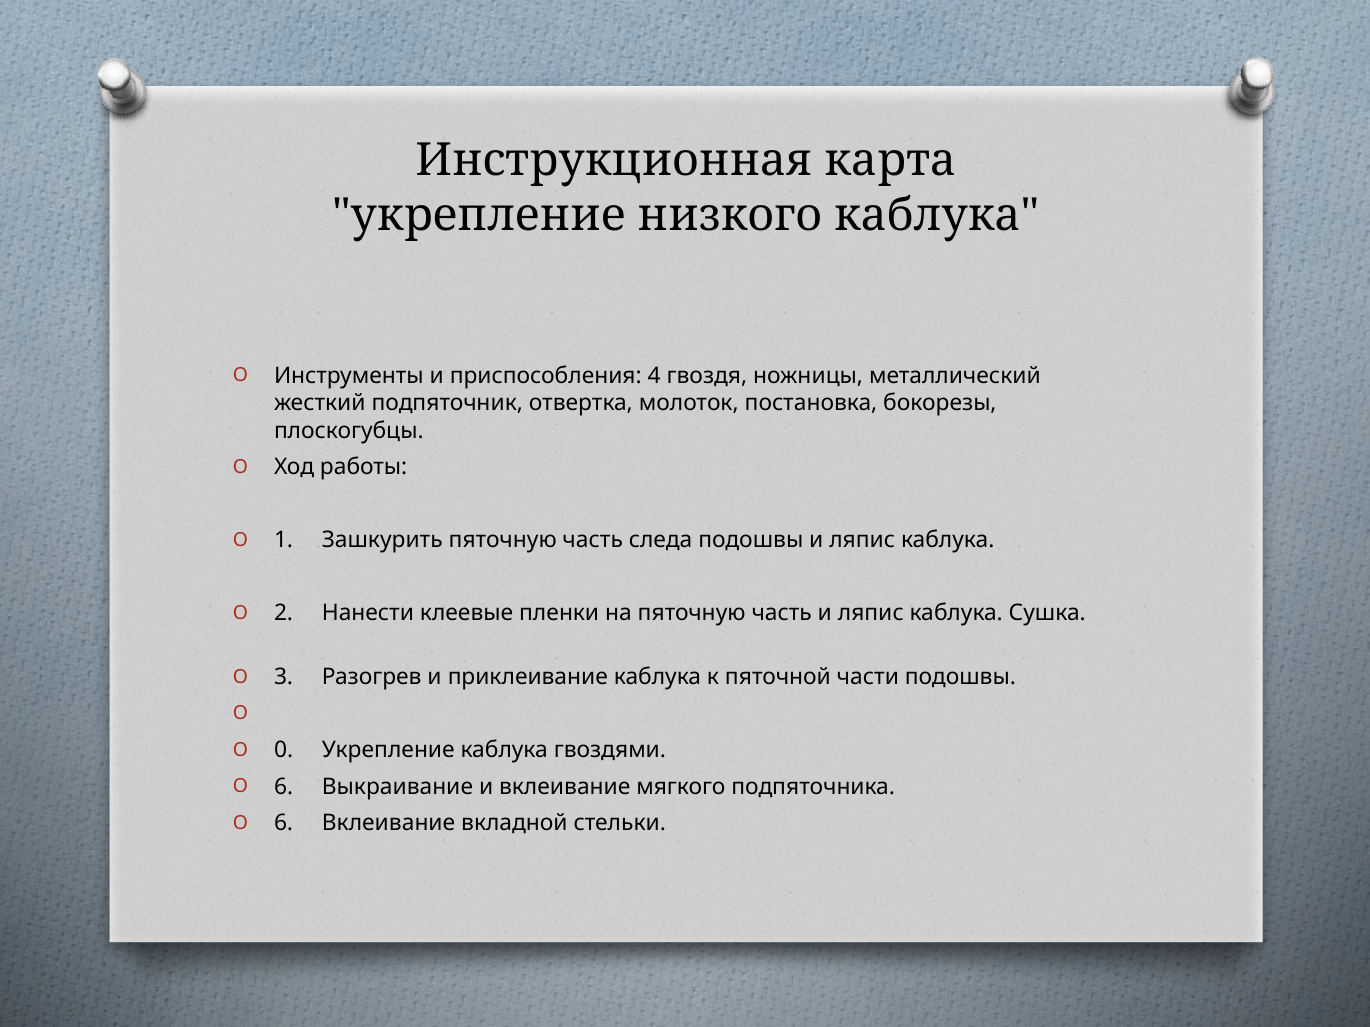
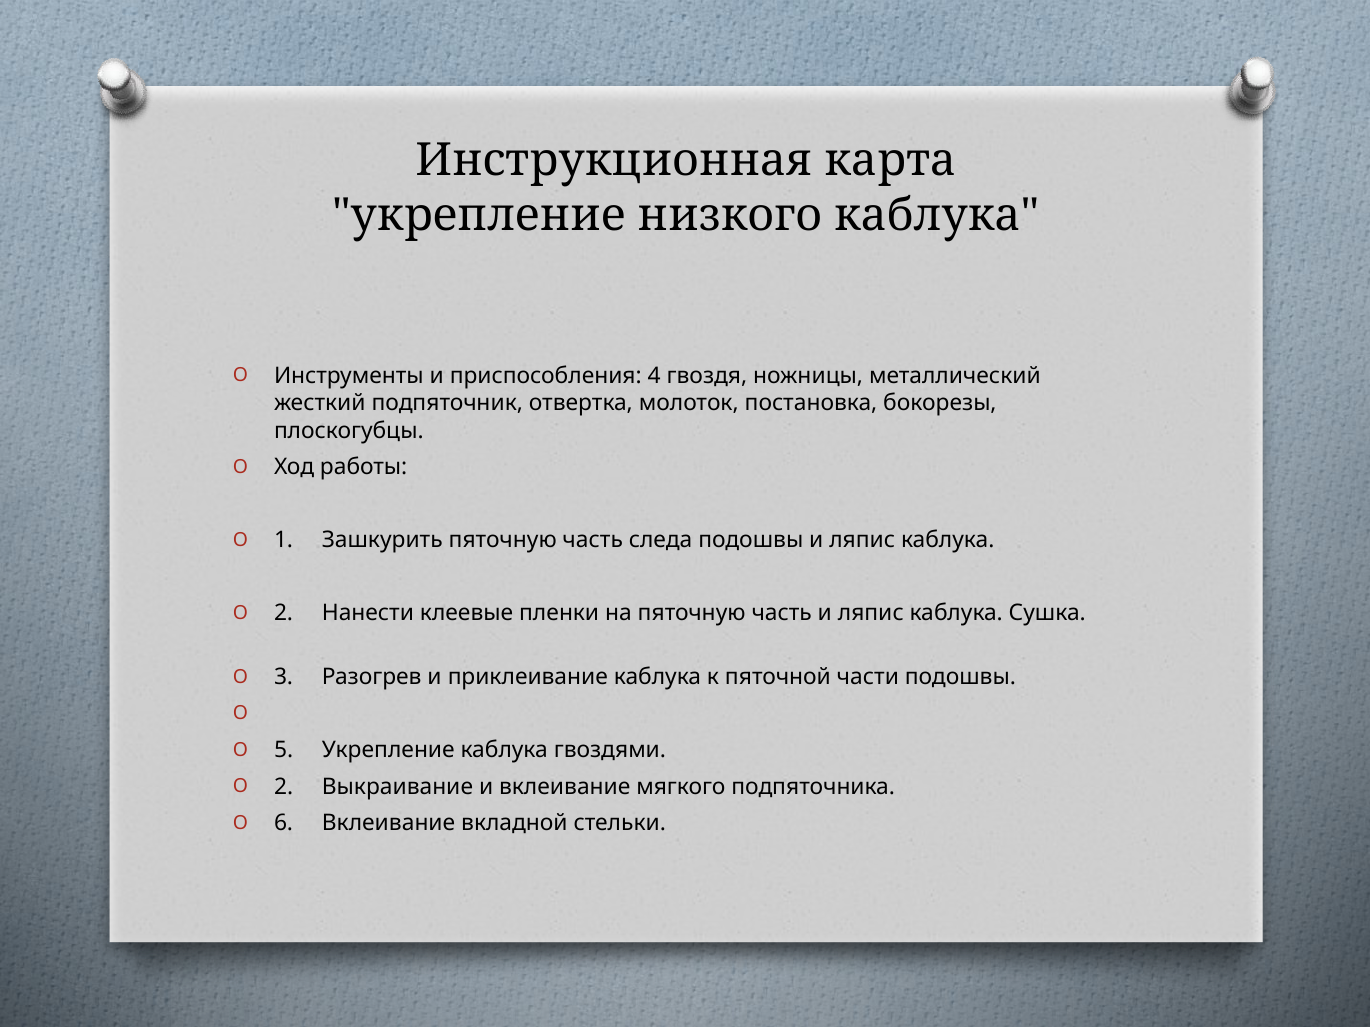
0: 0 -> 5 (284, 751)
6: 6 -> 2 (284, 787)
